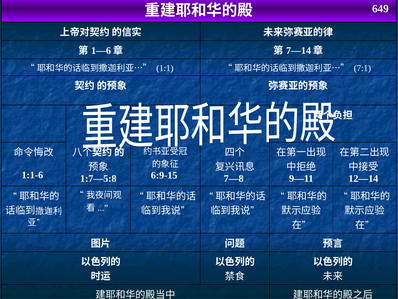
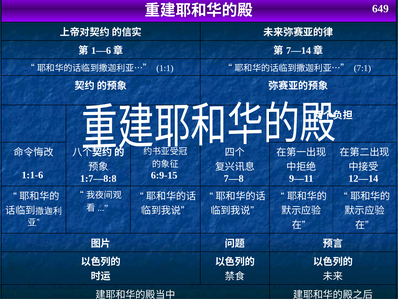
1:7—5:8: 1:7—5:8 -> 1:7—8:8 (98, 178)
